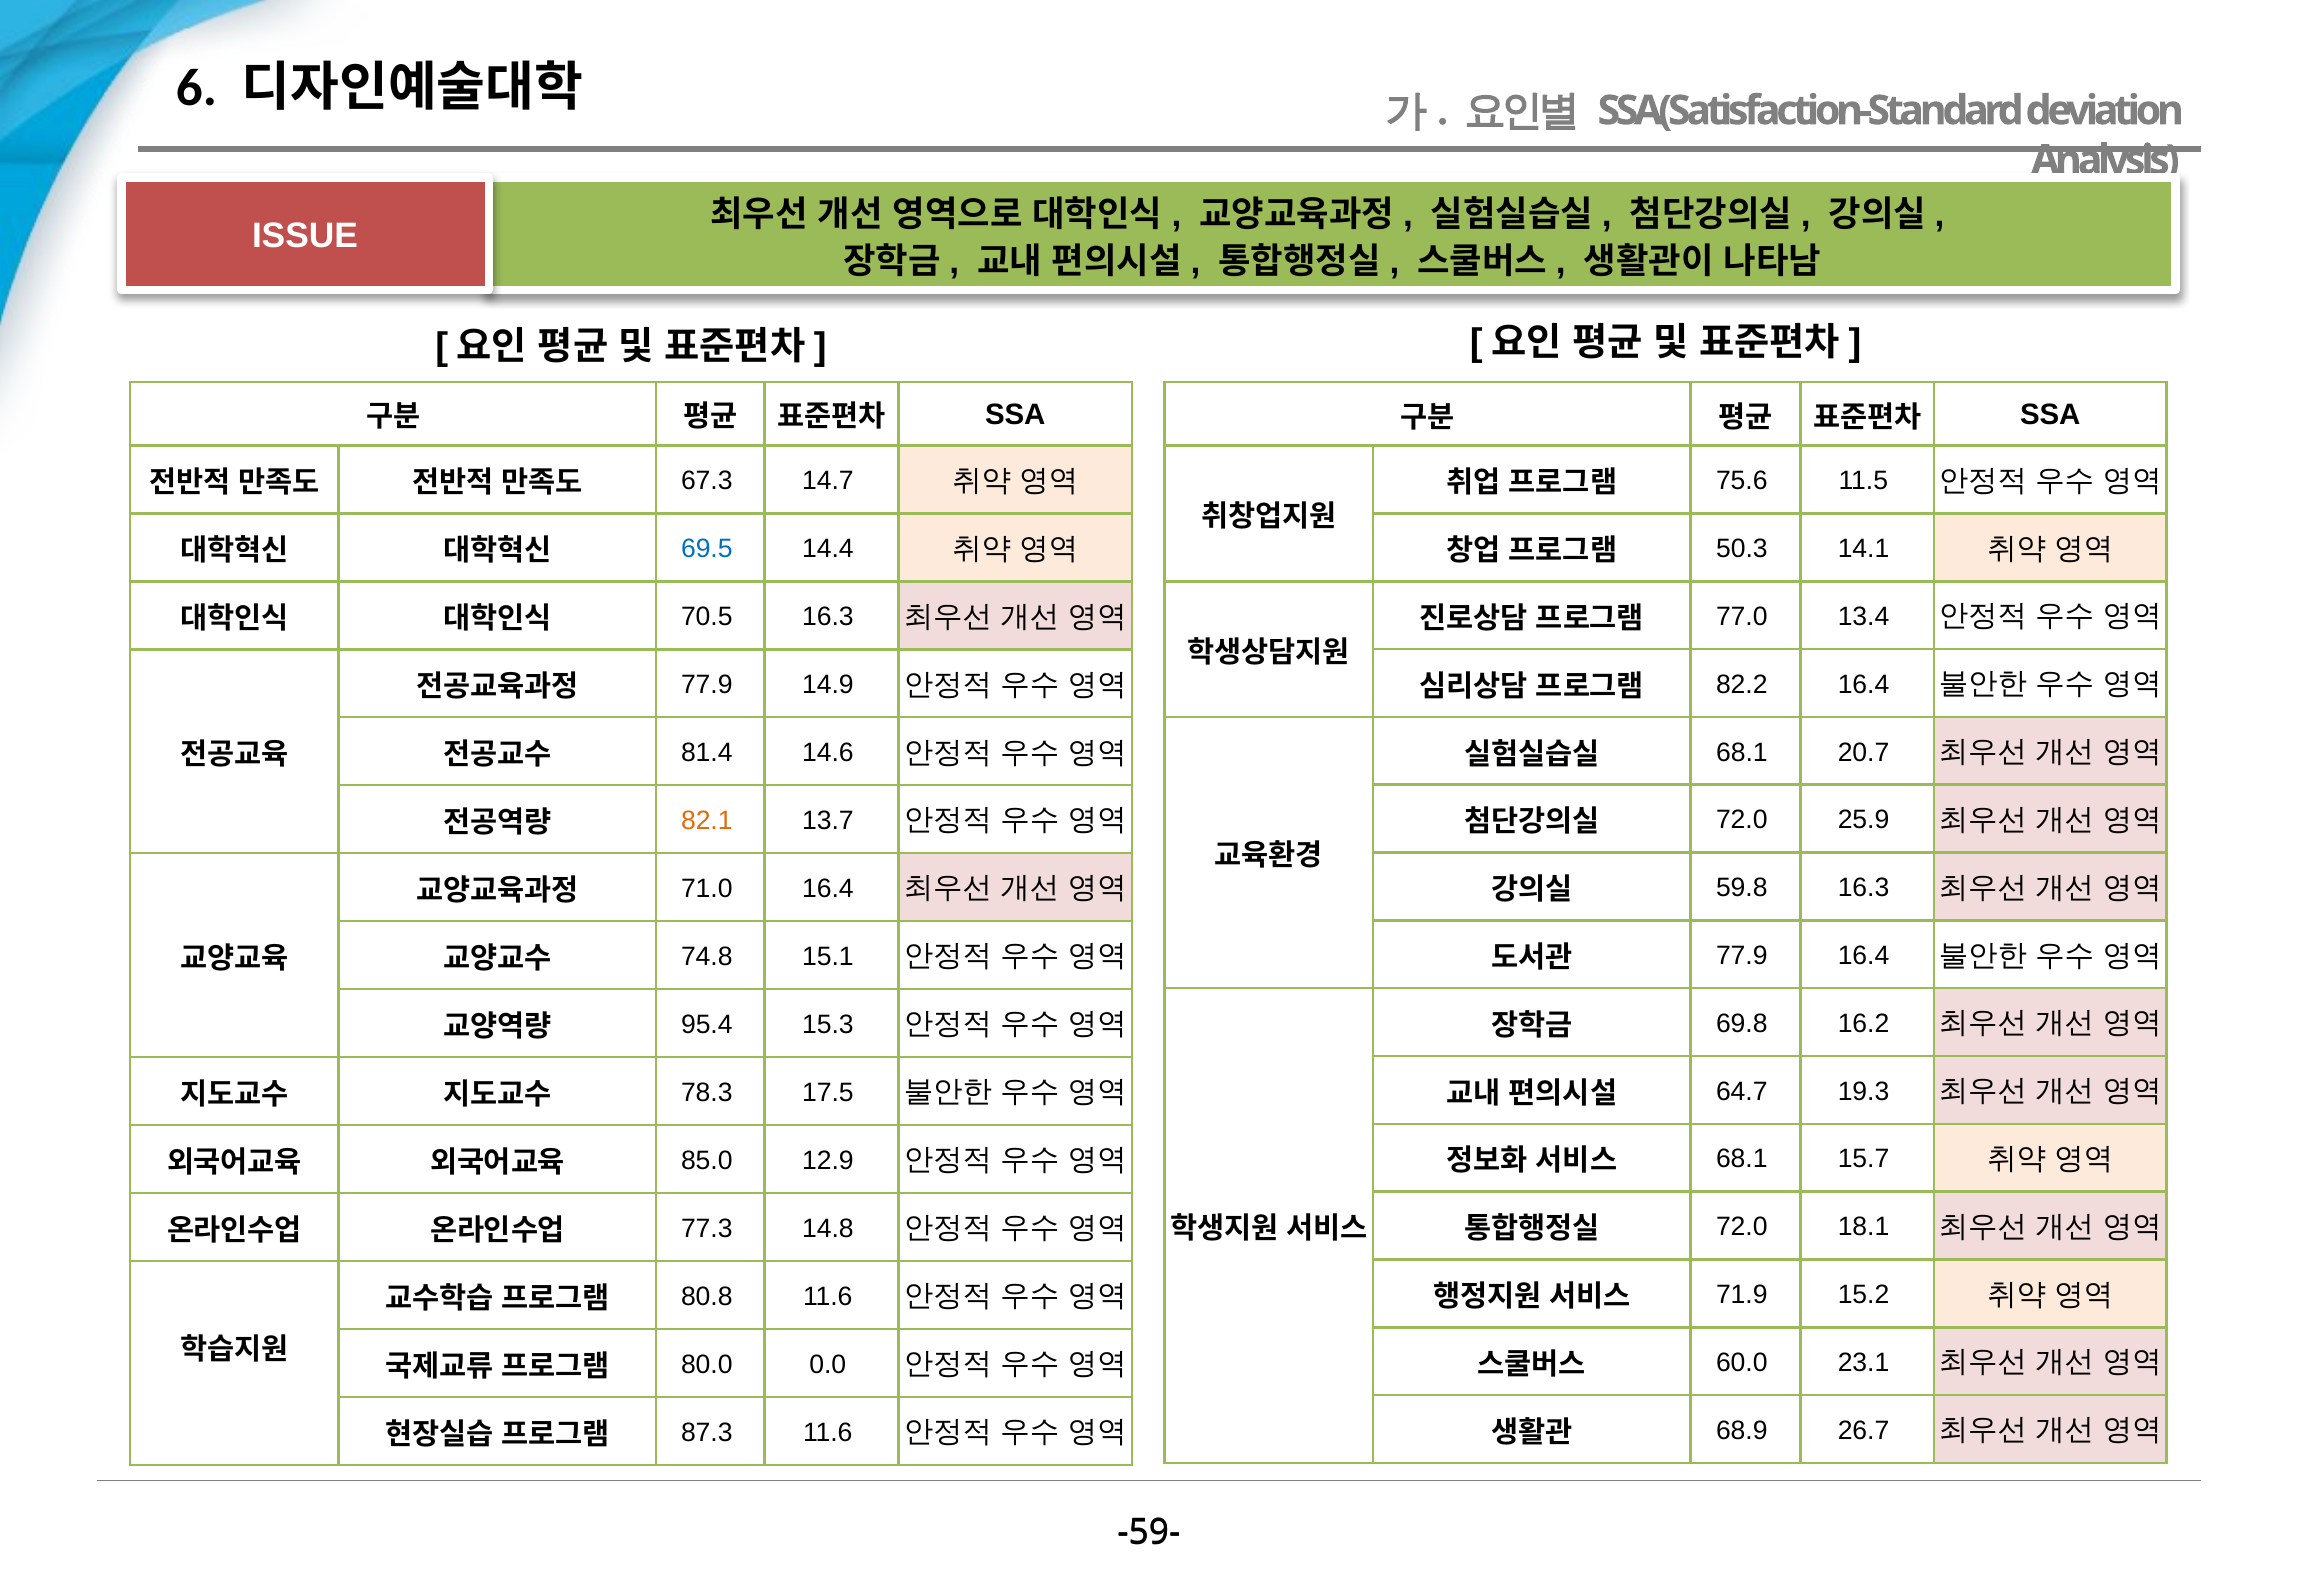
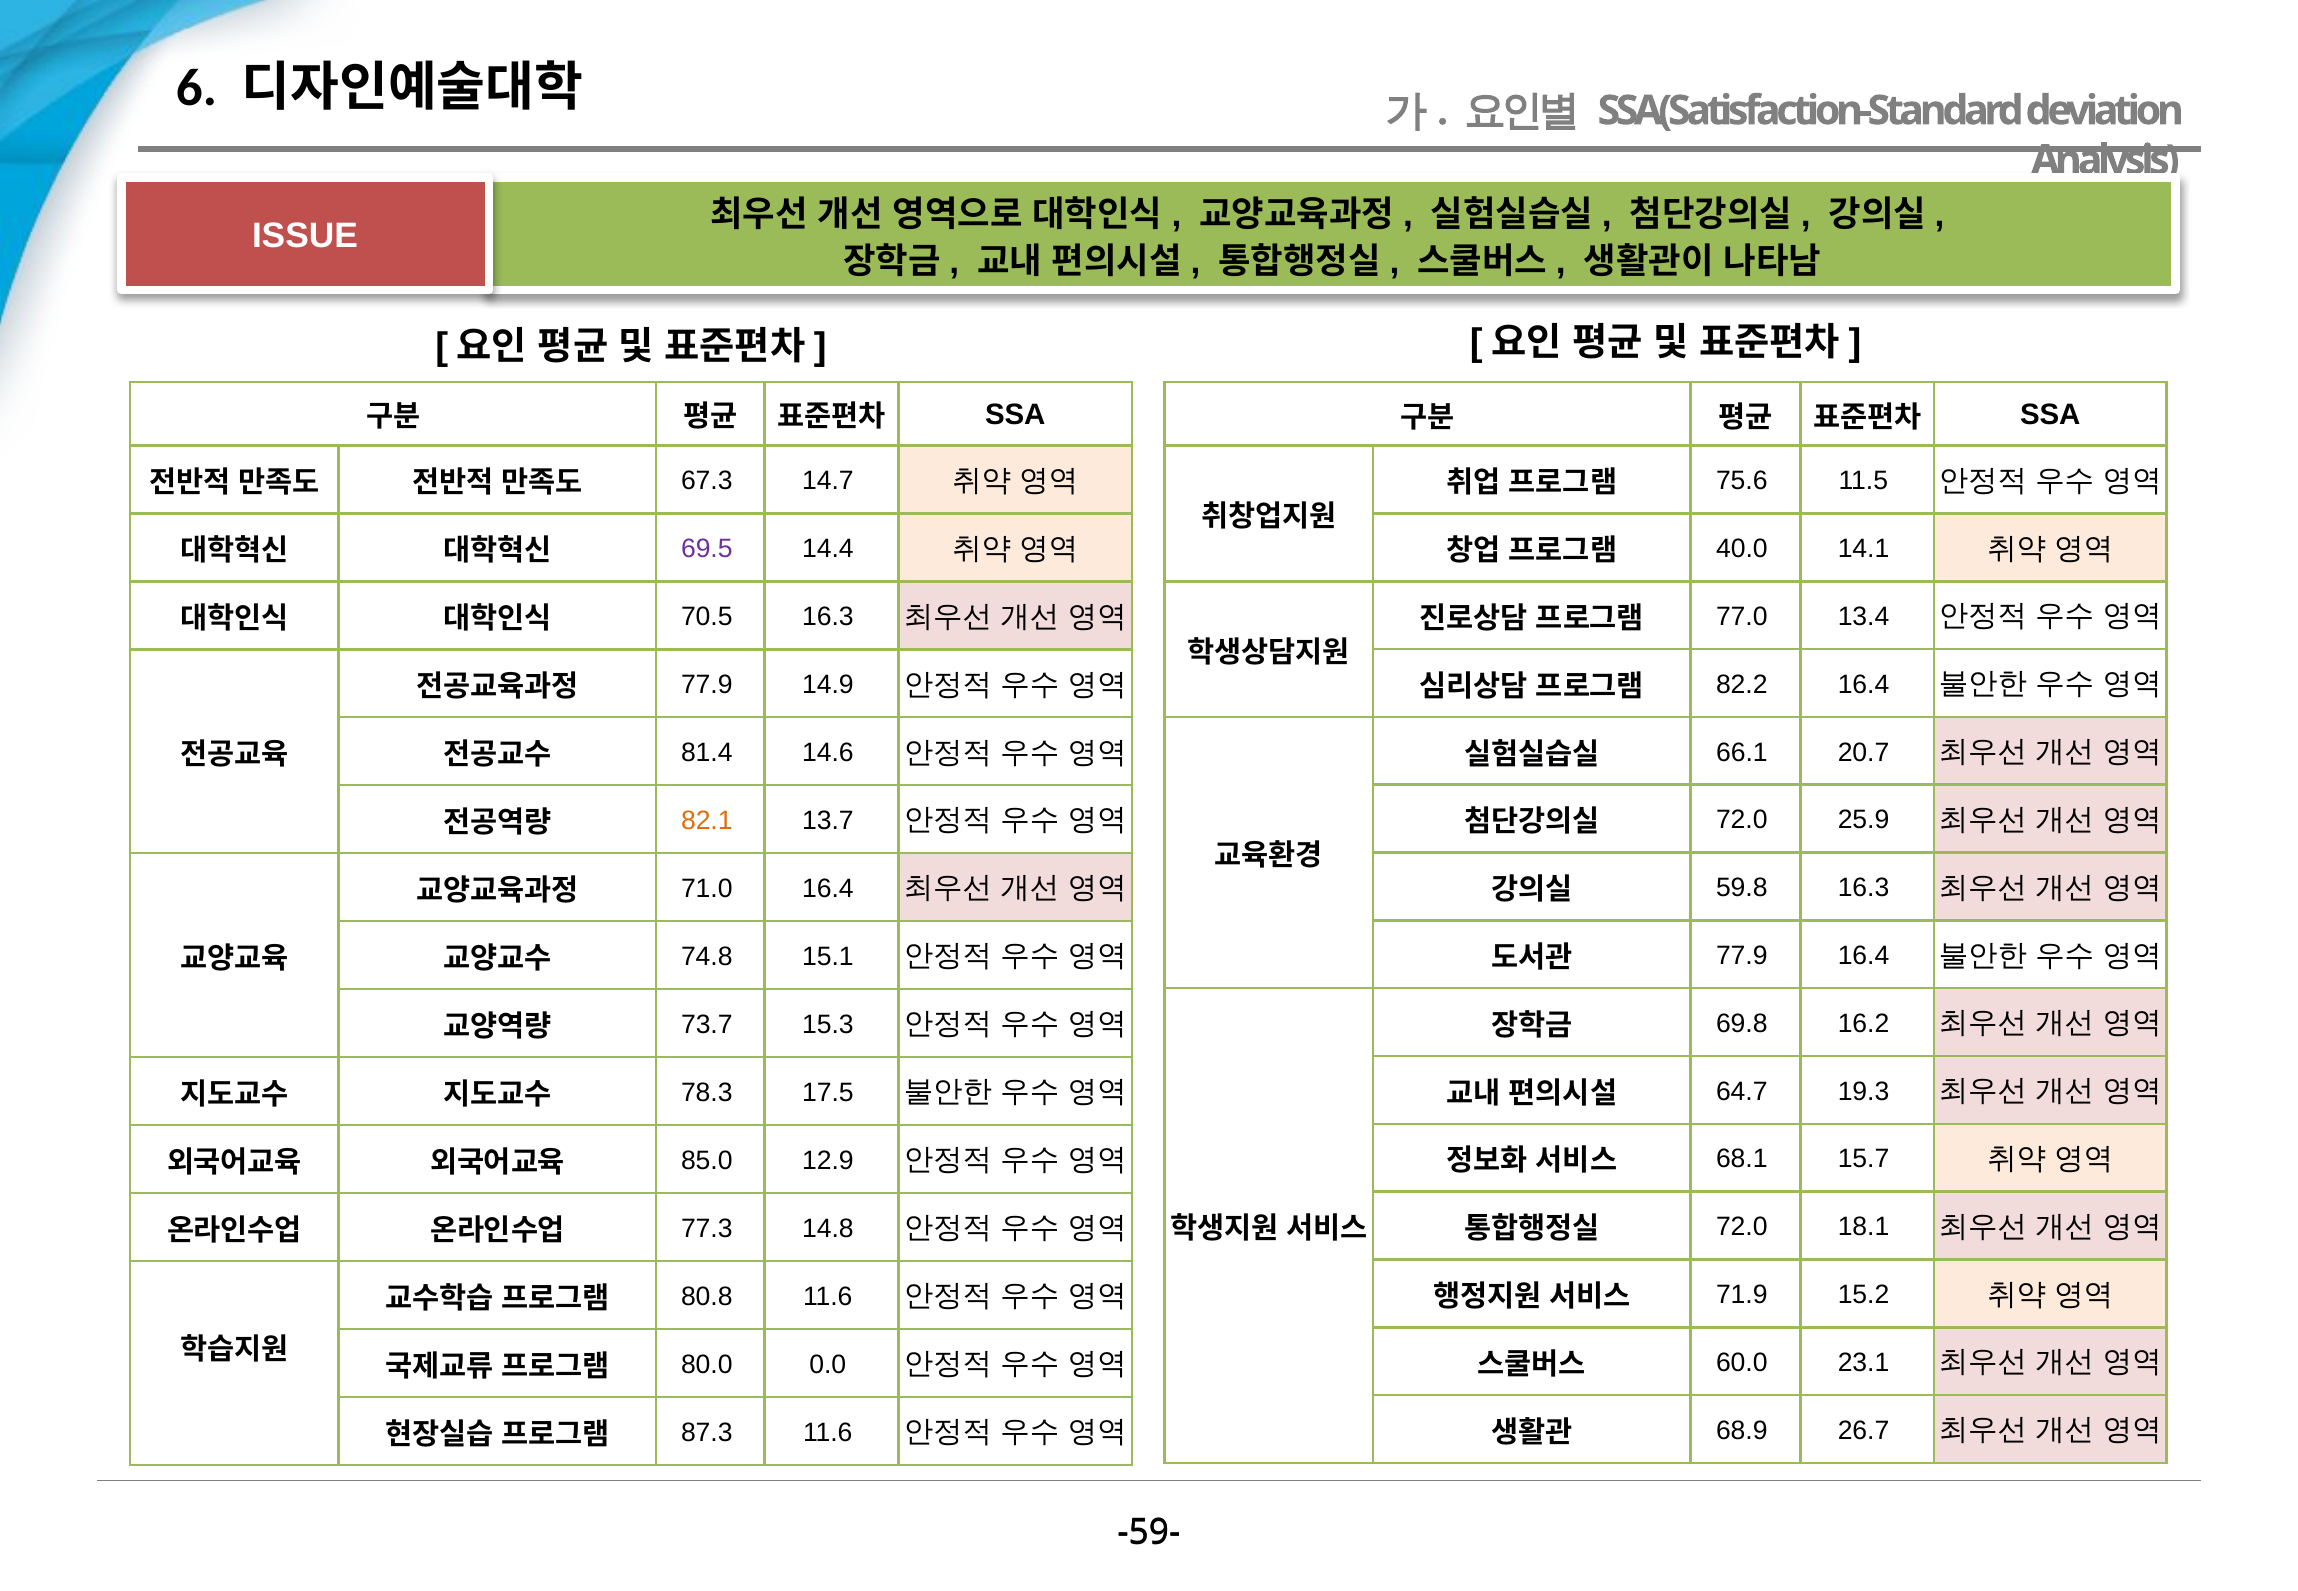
69.5 colour: blue -> purple (707, 549)
50.3: 50.3 -> 40.0 (1742, 549)
68.1: 68.1 -> 66.1 (1742, 752)
95.4: 95.4 -> 73.7 (707, 1025)
